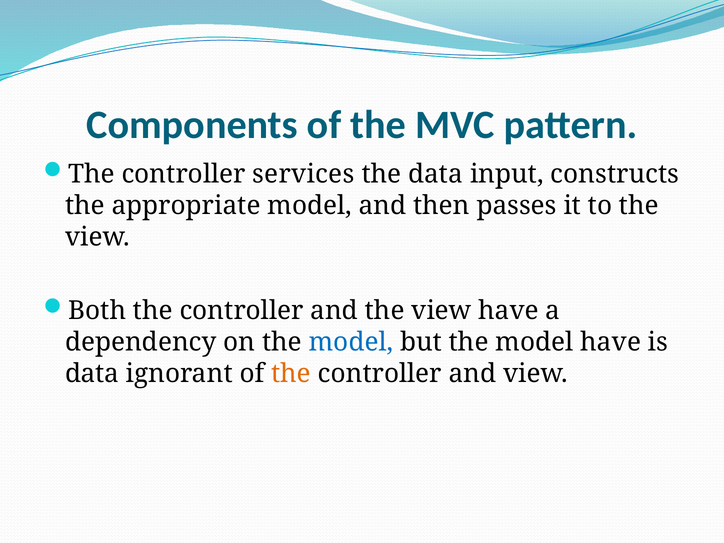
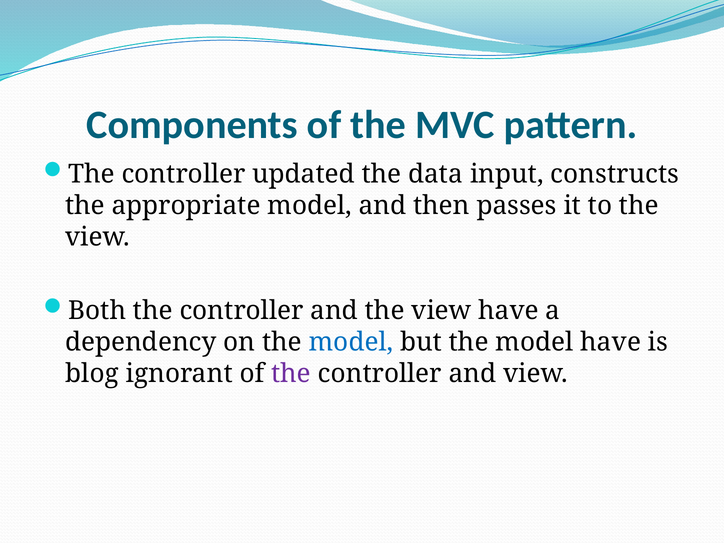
services: services -> updated (304, 174)
data: data -> blog (92, 373)
the colour: orange -> purple (291, 373)
